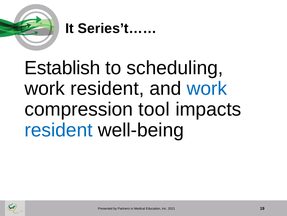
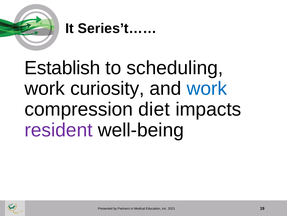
work resident: resident -> curiosity (107, 88)
tool: tool -> diet (154, 109)
resident colour: blue -> purple (59, 130)
